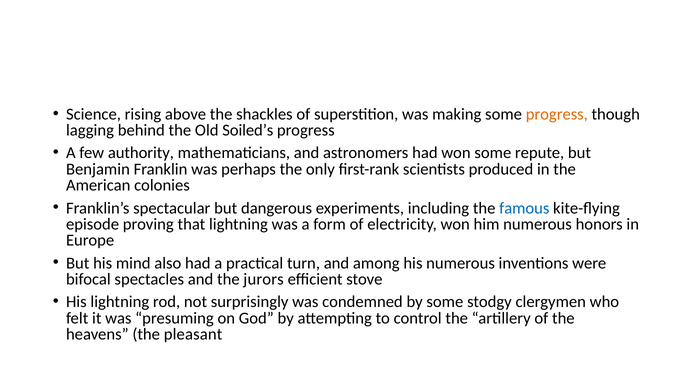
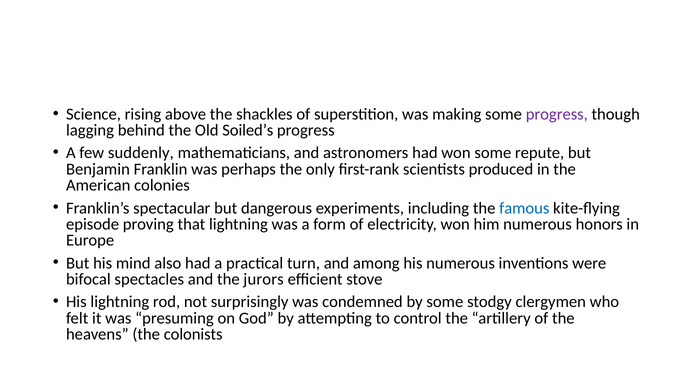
progress colour: orange -> purple (557, 114)
authority: authority -> suddenly (141, 153)
pleasant: pleasant -> colonists (193, 334)
